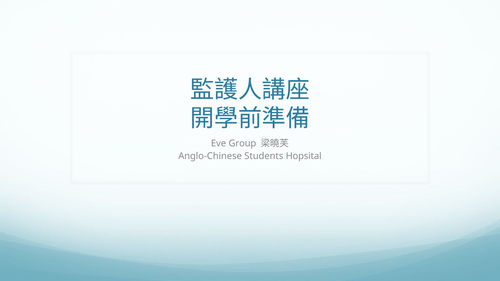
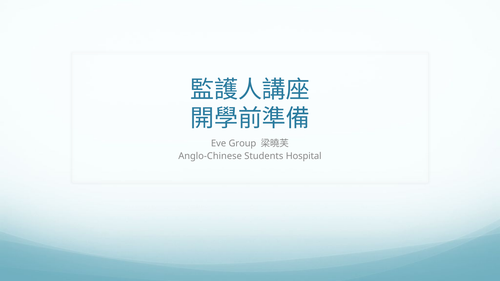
Hopsital: Hopsital -> Hospital (304, 156)
